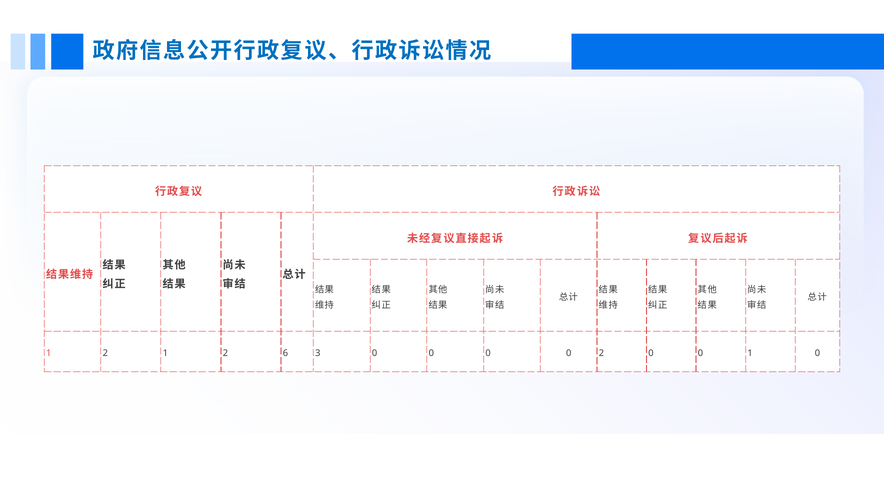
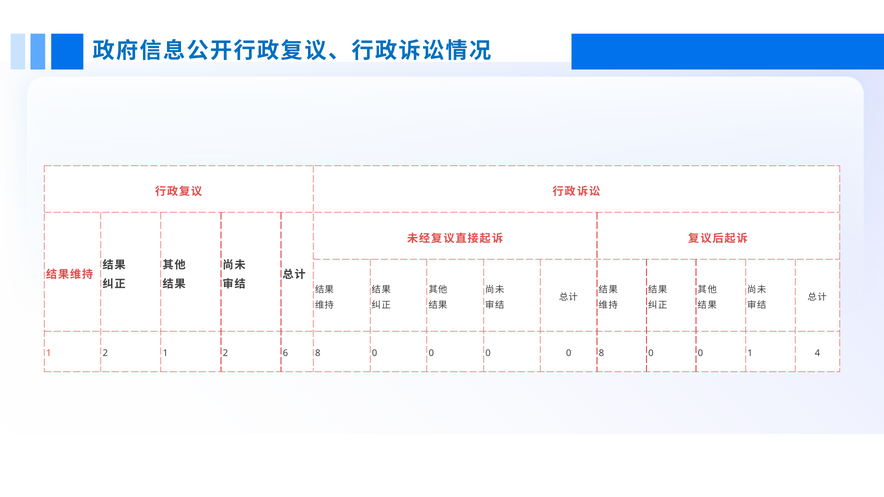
6 3: 3 -> 8 (318, 353)
0 2: 2 -> 8 (601, 353)
1 0: 0 -> 4 (817, 353)
